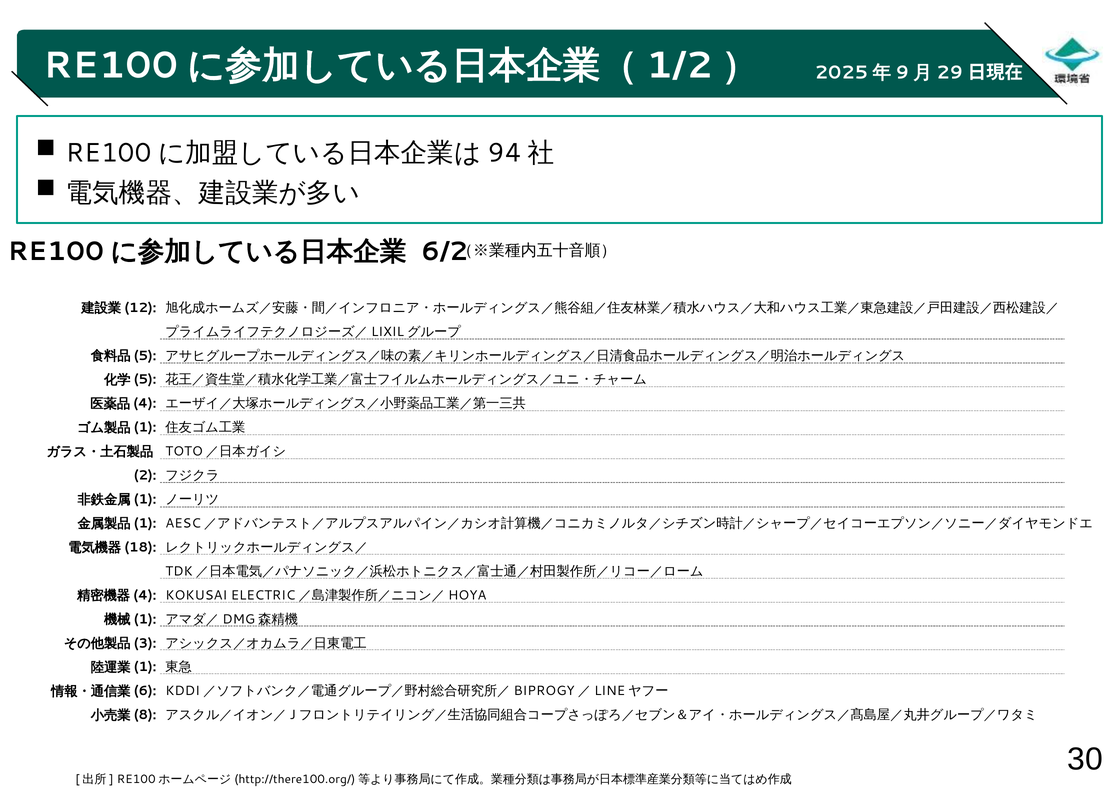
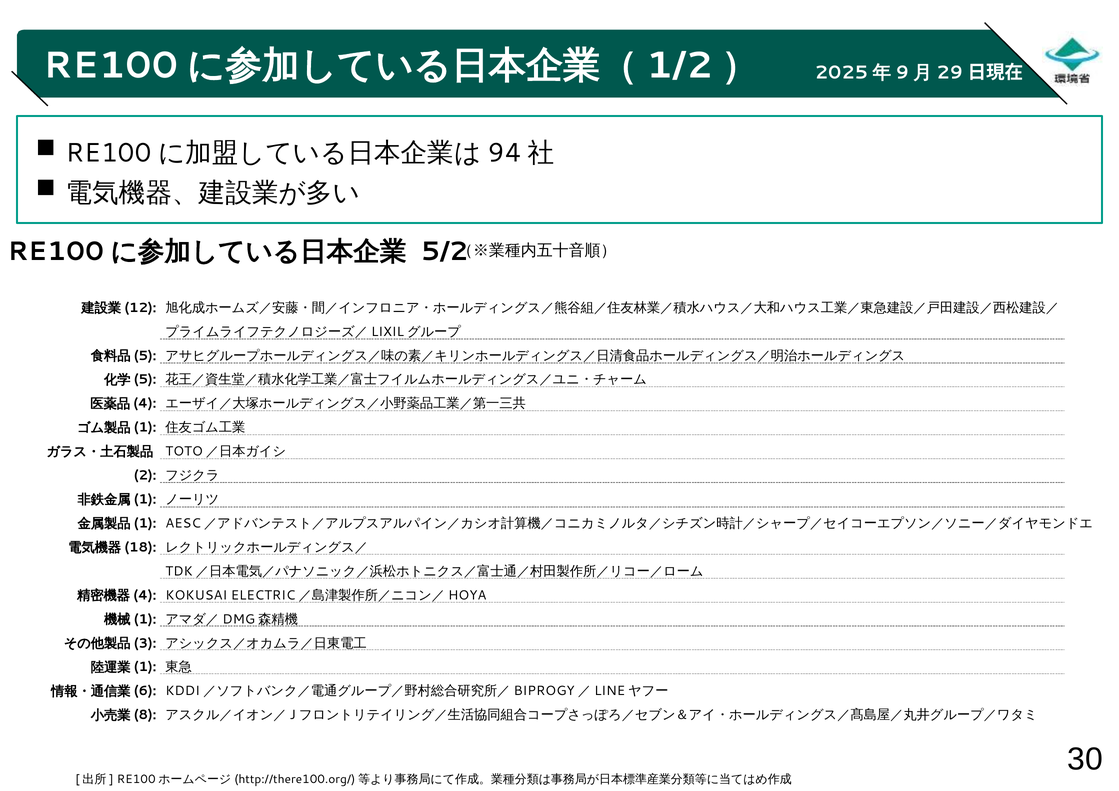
6/2: 6/2 -> 5/2 (445, 251)
